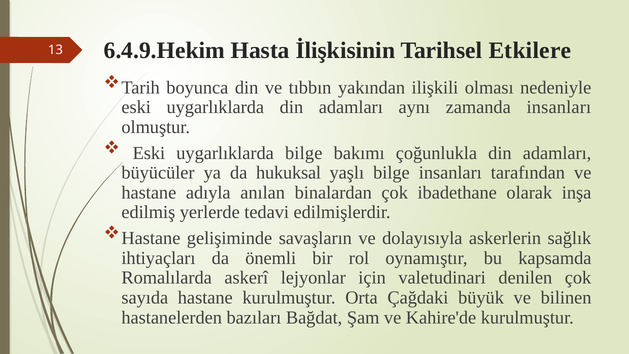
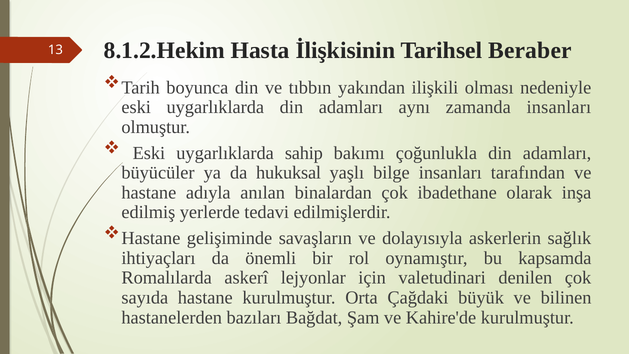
6.4.9.Hekim: 6.4.9.Hekim -> 8.1.2.Hekim (164, 50)
Etkilere: Etkilere -> Beraber (530, 50)
uygarlıklarda bilge: bilge -> sahip (304, 153)
